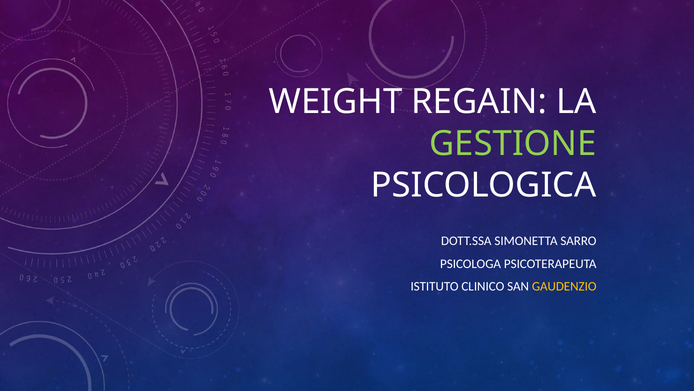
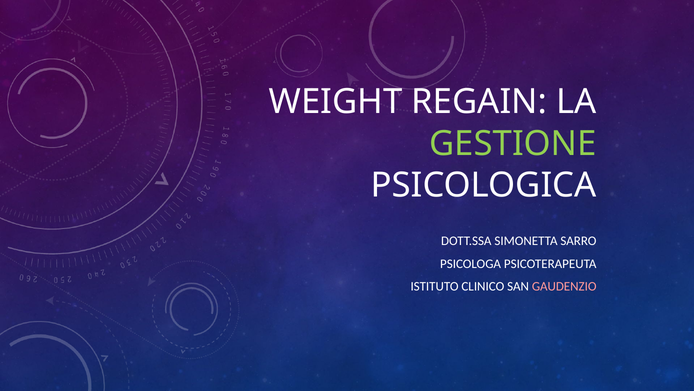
GAUDENZIO colour: yellow -> pink (564, 286)
